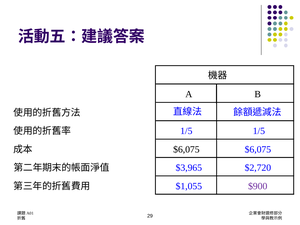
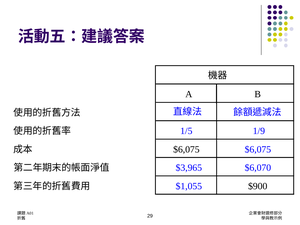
1/5 1/5: 1/5 -> 1/9 (259, 131)
$2,720: $2,720 -> $6,070 (258, 168)
$900 colour: purple -> black (258, 186)
